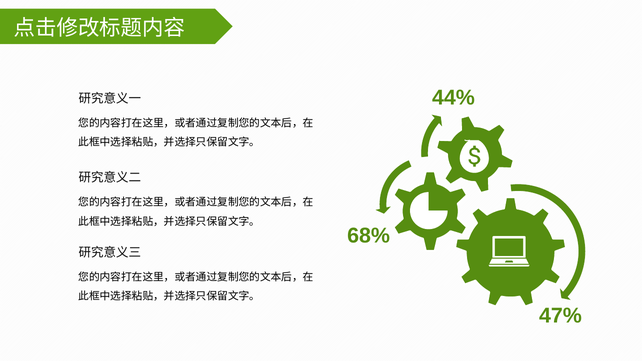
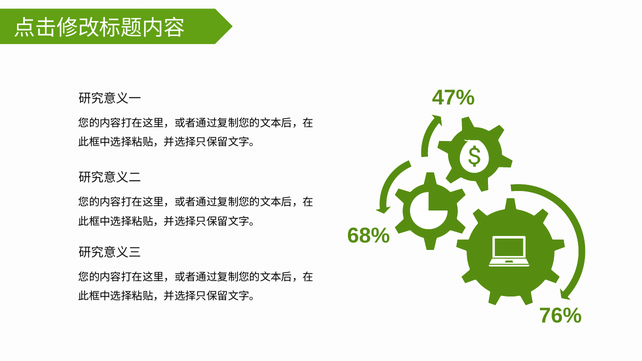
44%: 44% -> 47% (453, 98)
47%: 47% -> 76% (560, 316)
